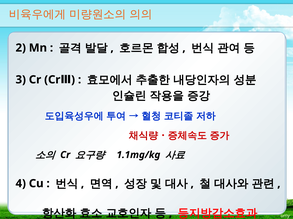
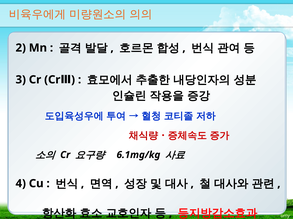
1.1mg/kg: 1.1mg/kg -> 6.1mg/kg (138, 155)
